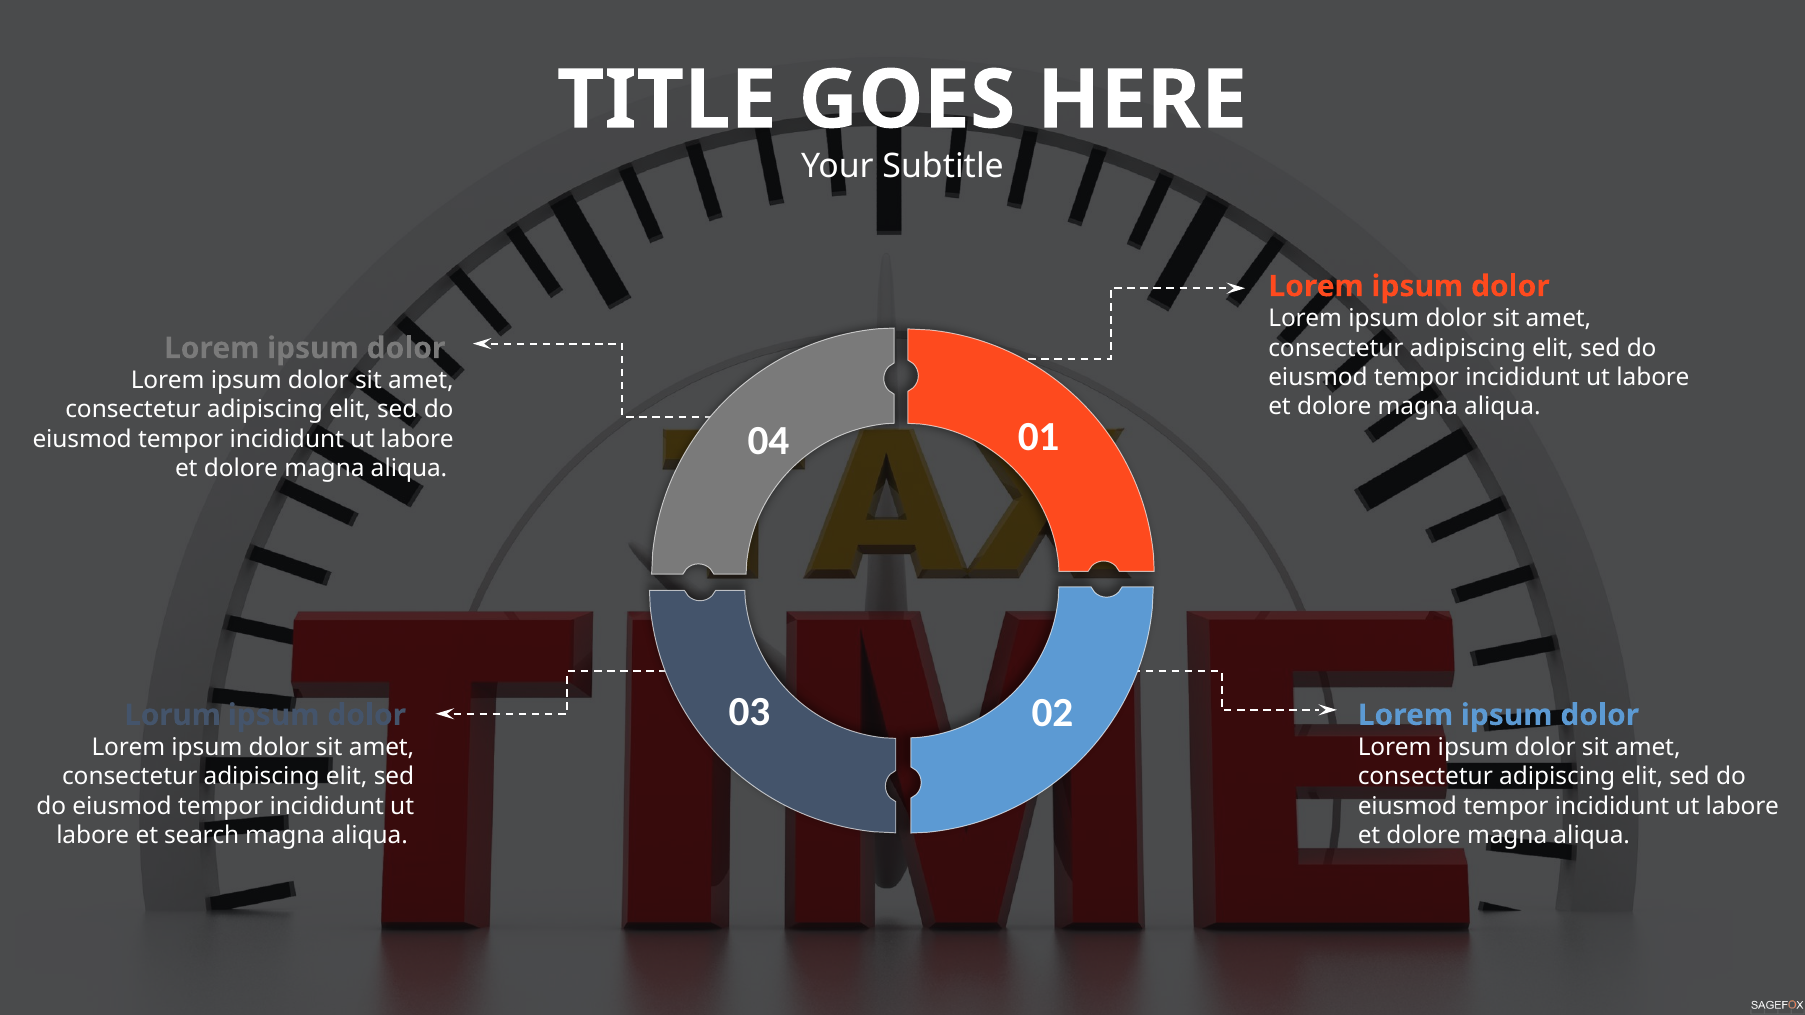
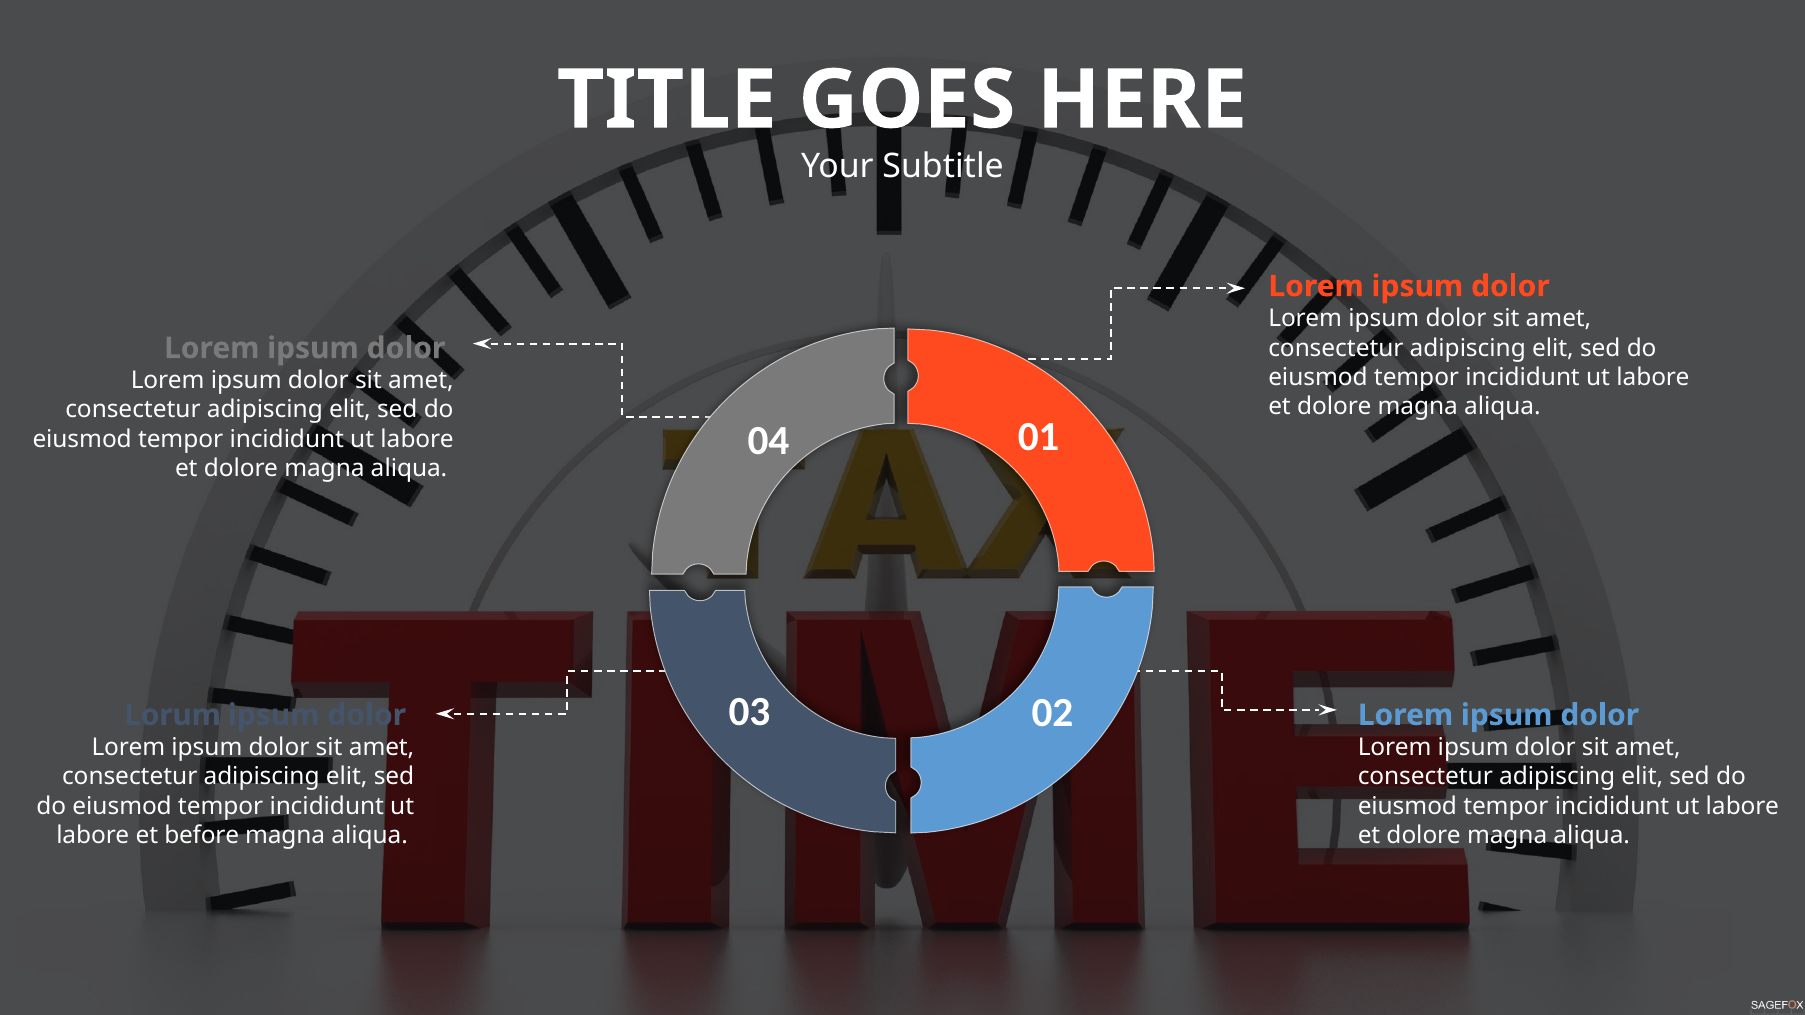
search: search -> before (202, 836)
